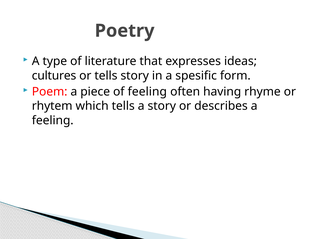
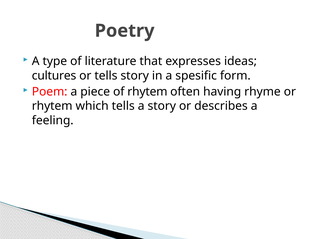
of feeling: feeling -> rhytem (147, 92)
